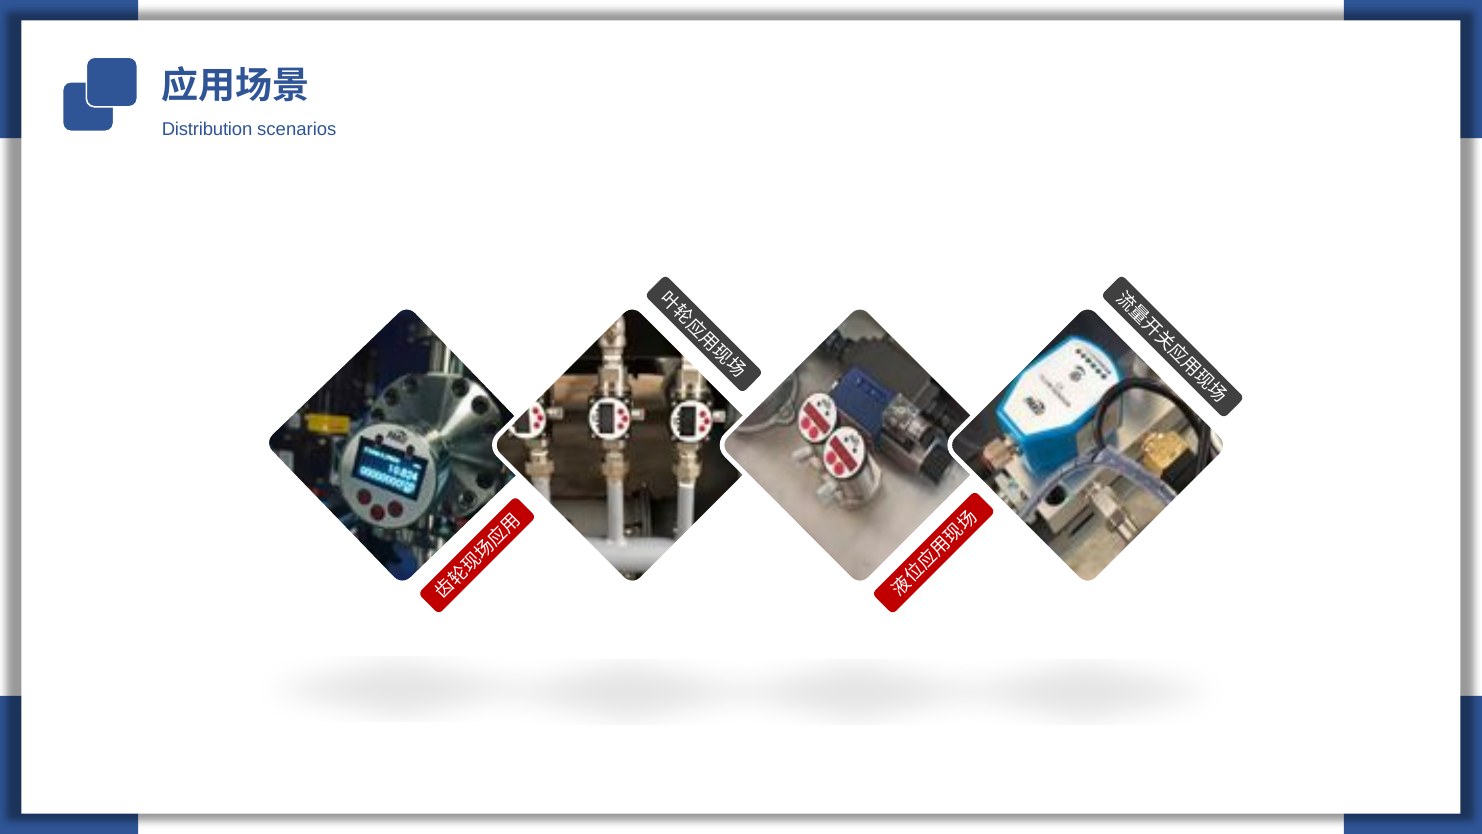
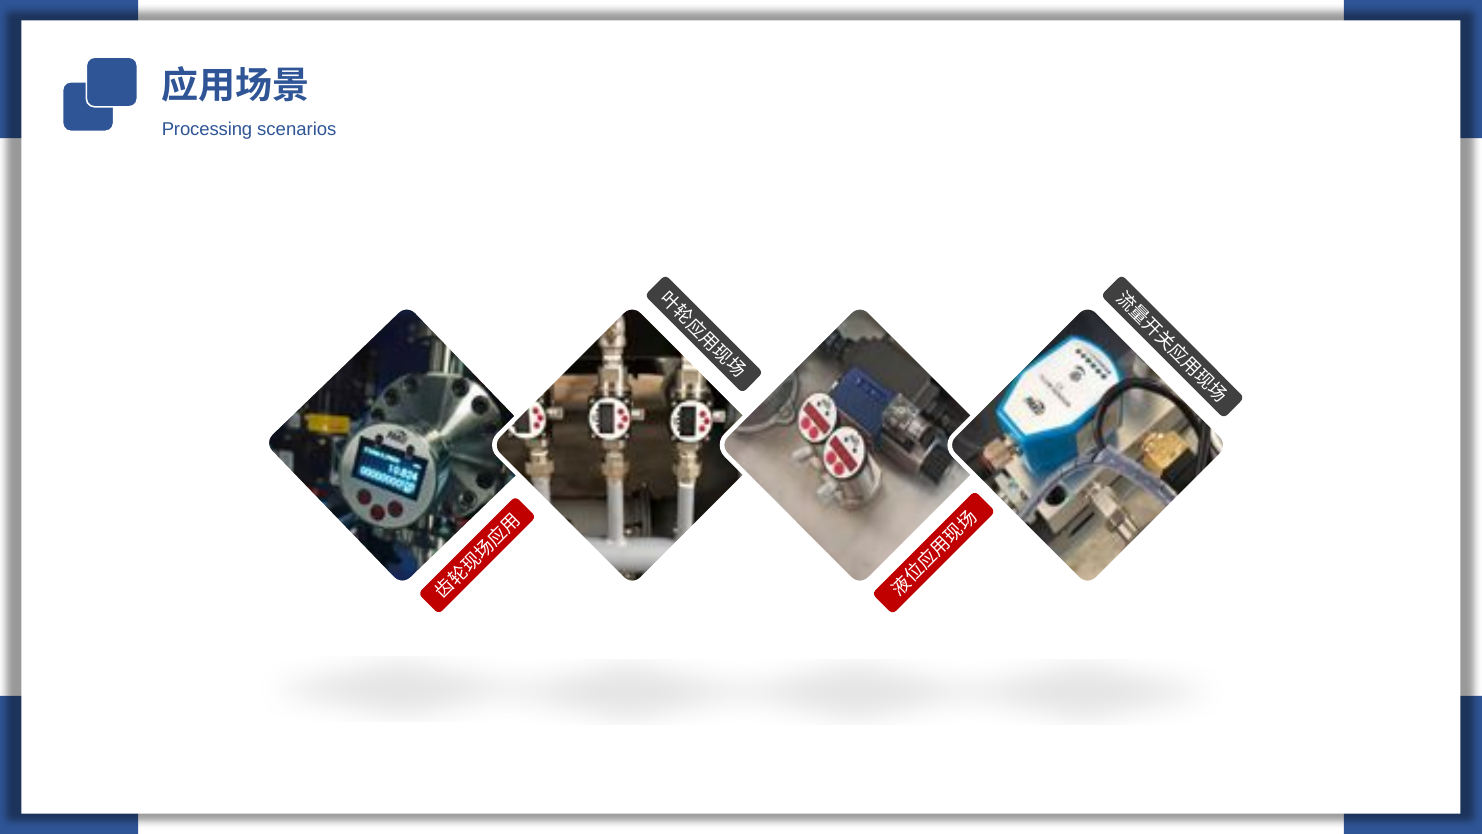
Distribution: Distribution -> Processing (207, 129)
